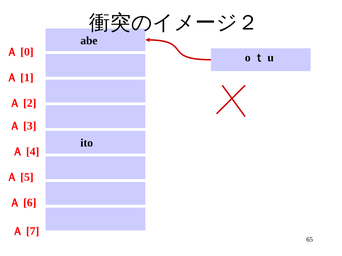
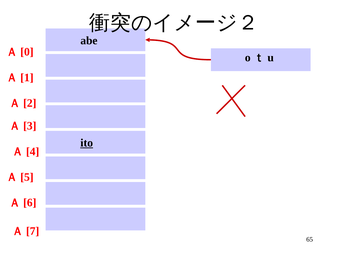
ito underline: none -> present (87, 143)
